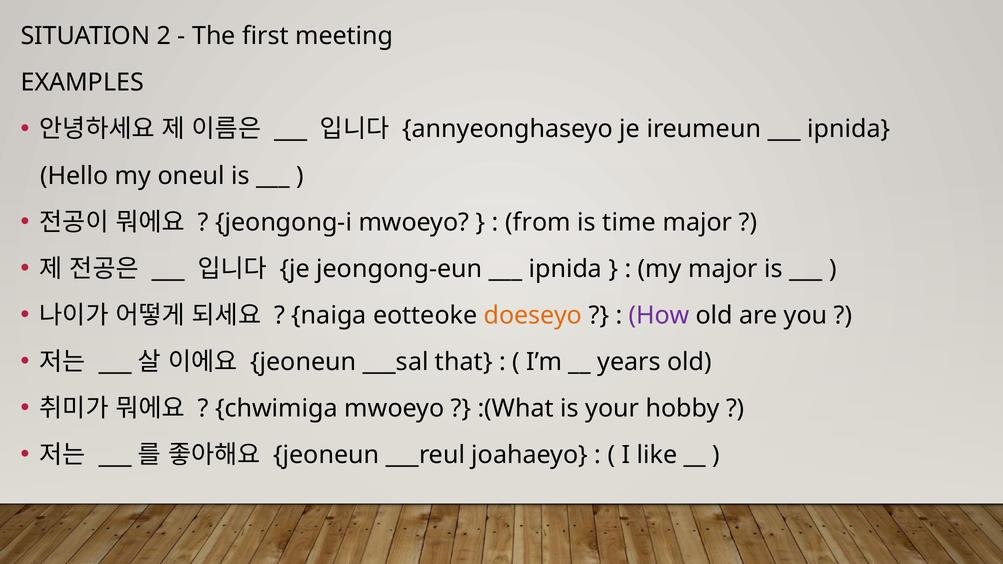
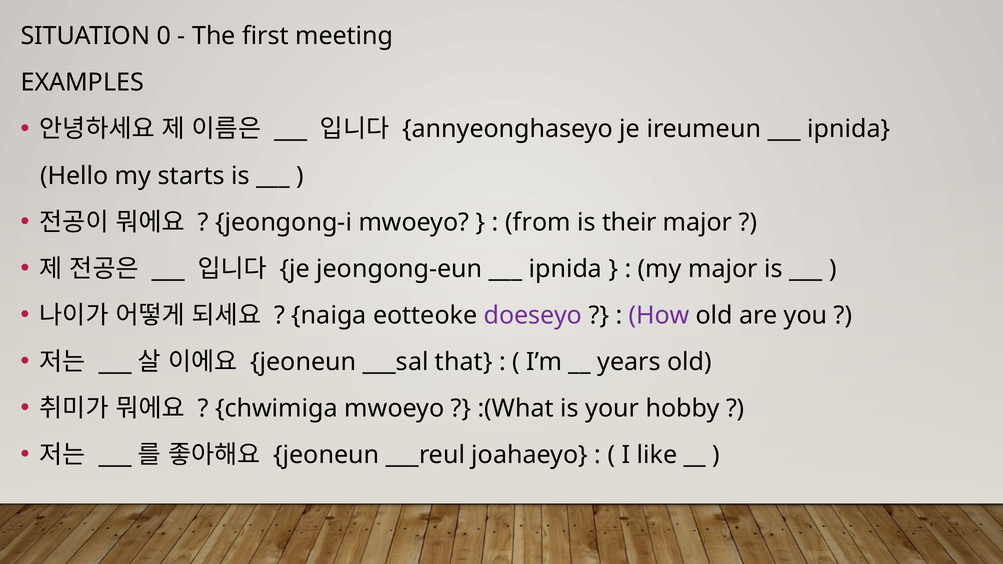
2: 2 -> 0 (164, 36)
oneul: oneul -> starts (191, 176)
time: time -> their (629, 222)
doeseyo colour: orange -> purple (533, 315)
